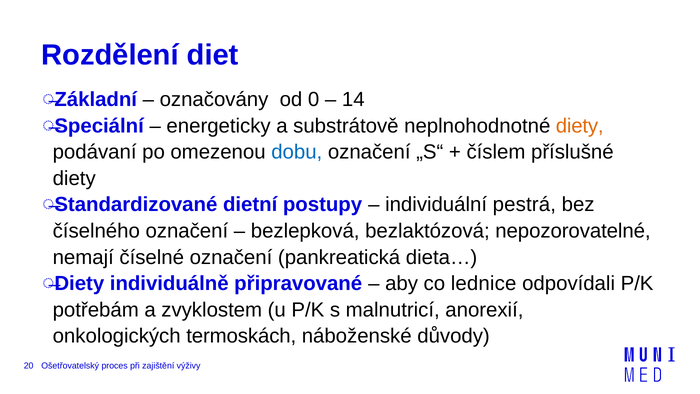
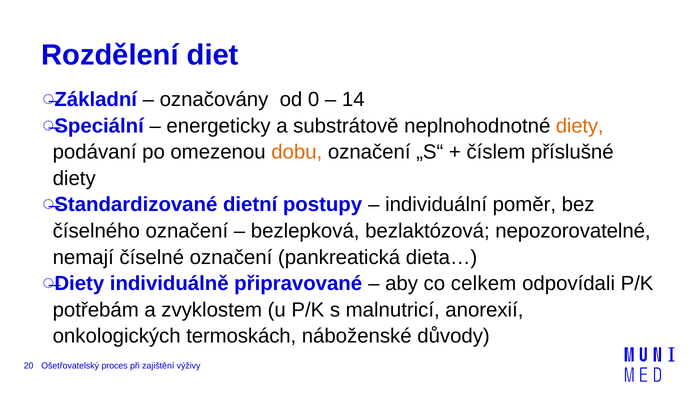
dobu colour: blue -> orange (297, 152)
pestrá: pestrá -> poměr (524, 205)
lednice: lednice -> celkem (484, 283)
